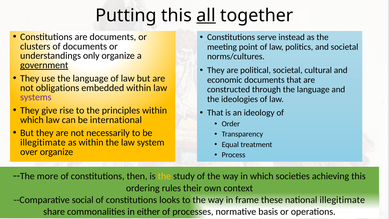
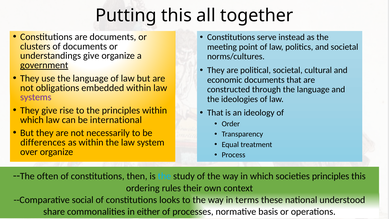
all underline: present -> none (206, 15)
understandings only: only -> give (91, 56)
illegitimate: illegitimate -> differences (43, 142)
more: more -> often (48, 176)
the colour: yellow -> light blue (164, 176)
societies achieving: achieving -> principles (331, 176)
frame: frame -> terms (247, 200)
national illegitimate: illegitimate -> understood (342, 200)
